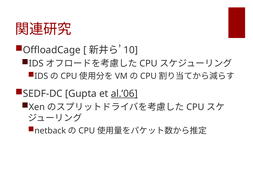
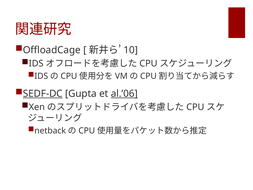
SEDF-DC underline: none -> present (43, 93)
